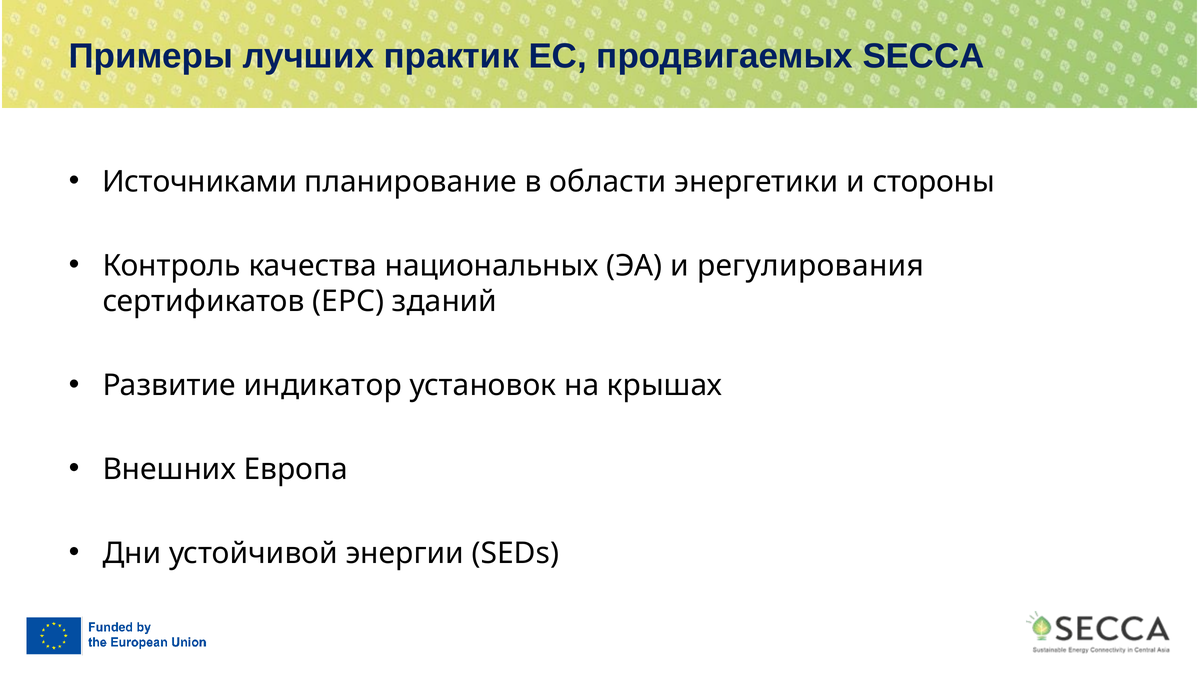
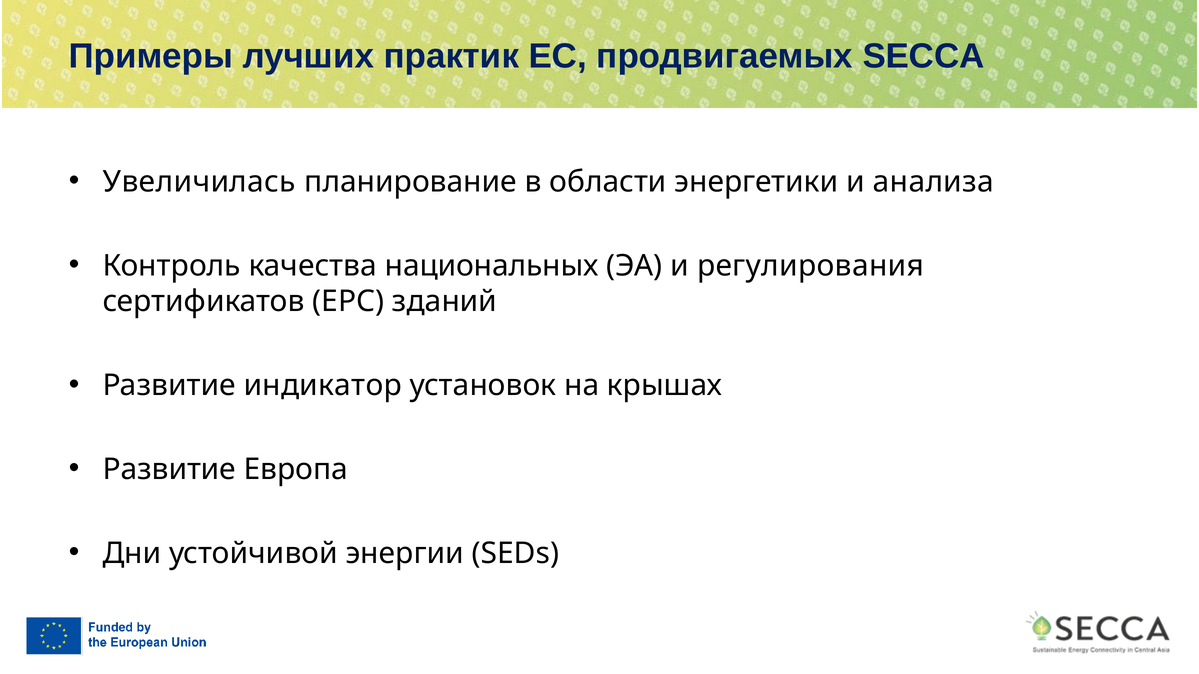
Источниками: Источниками -> Увеличилась (199, 182)
стороны: стороны -> анализа (933, 182)
Внешних: Внешних -> Развитие (169, 470)
